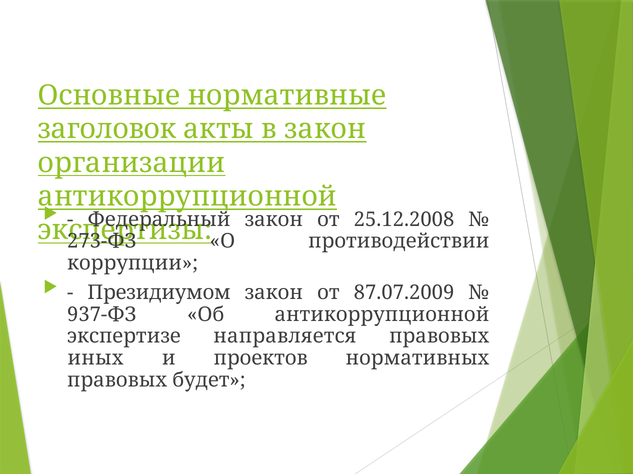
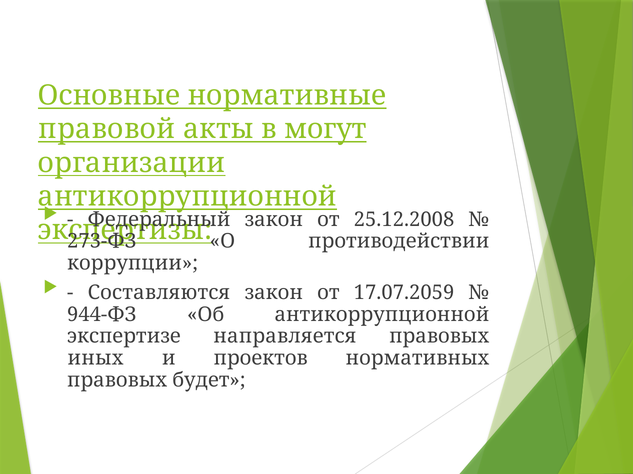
заголовок: заголовок -> правовой (107, 129)
в закон: закон -> могут (325, 129)
Президиумом: Президиумом -> Составляются (159, 293)
87.07.2009: 87.07.2009 -> 17.07.2059 (404, 293)
937-ФЗ: 937-ФЗ -> 944-ФЗ (102, 315)
